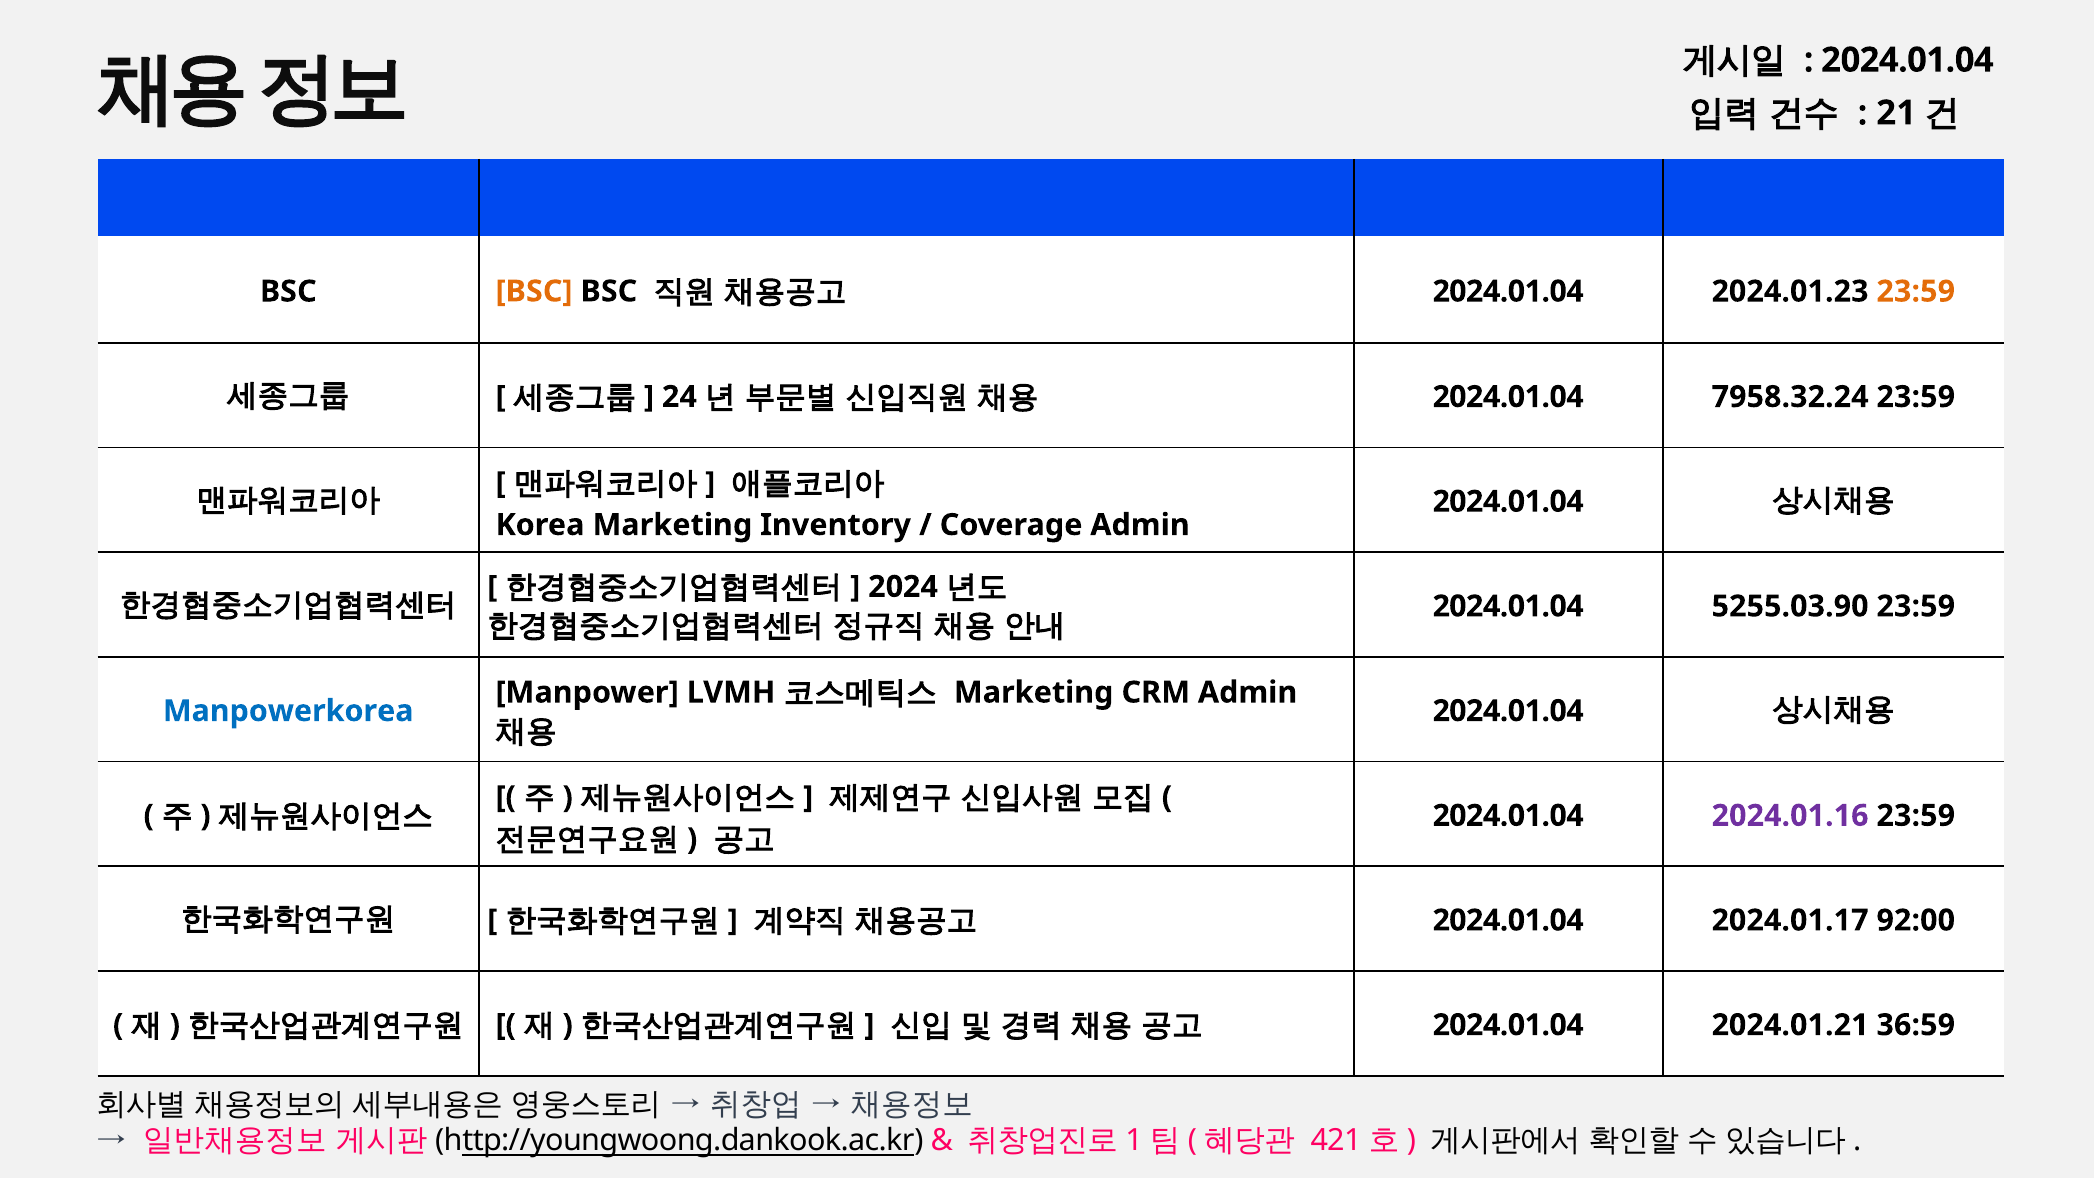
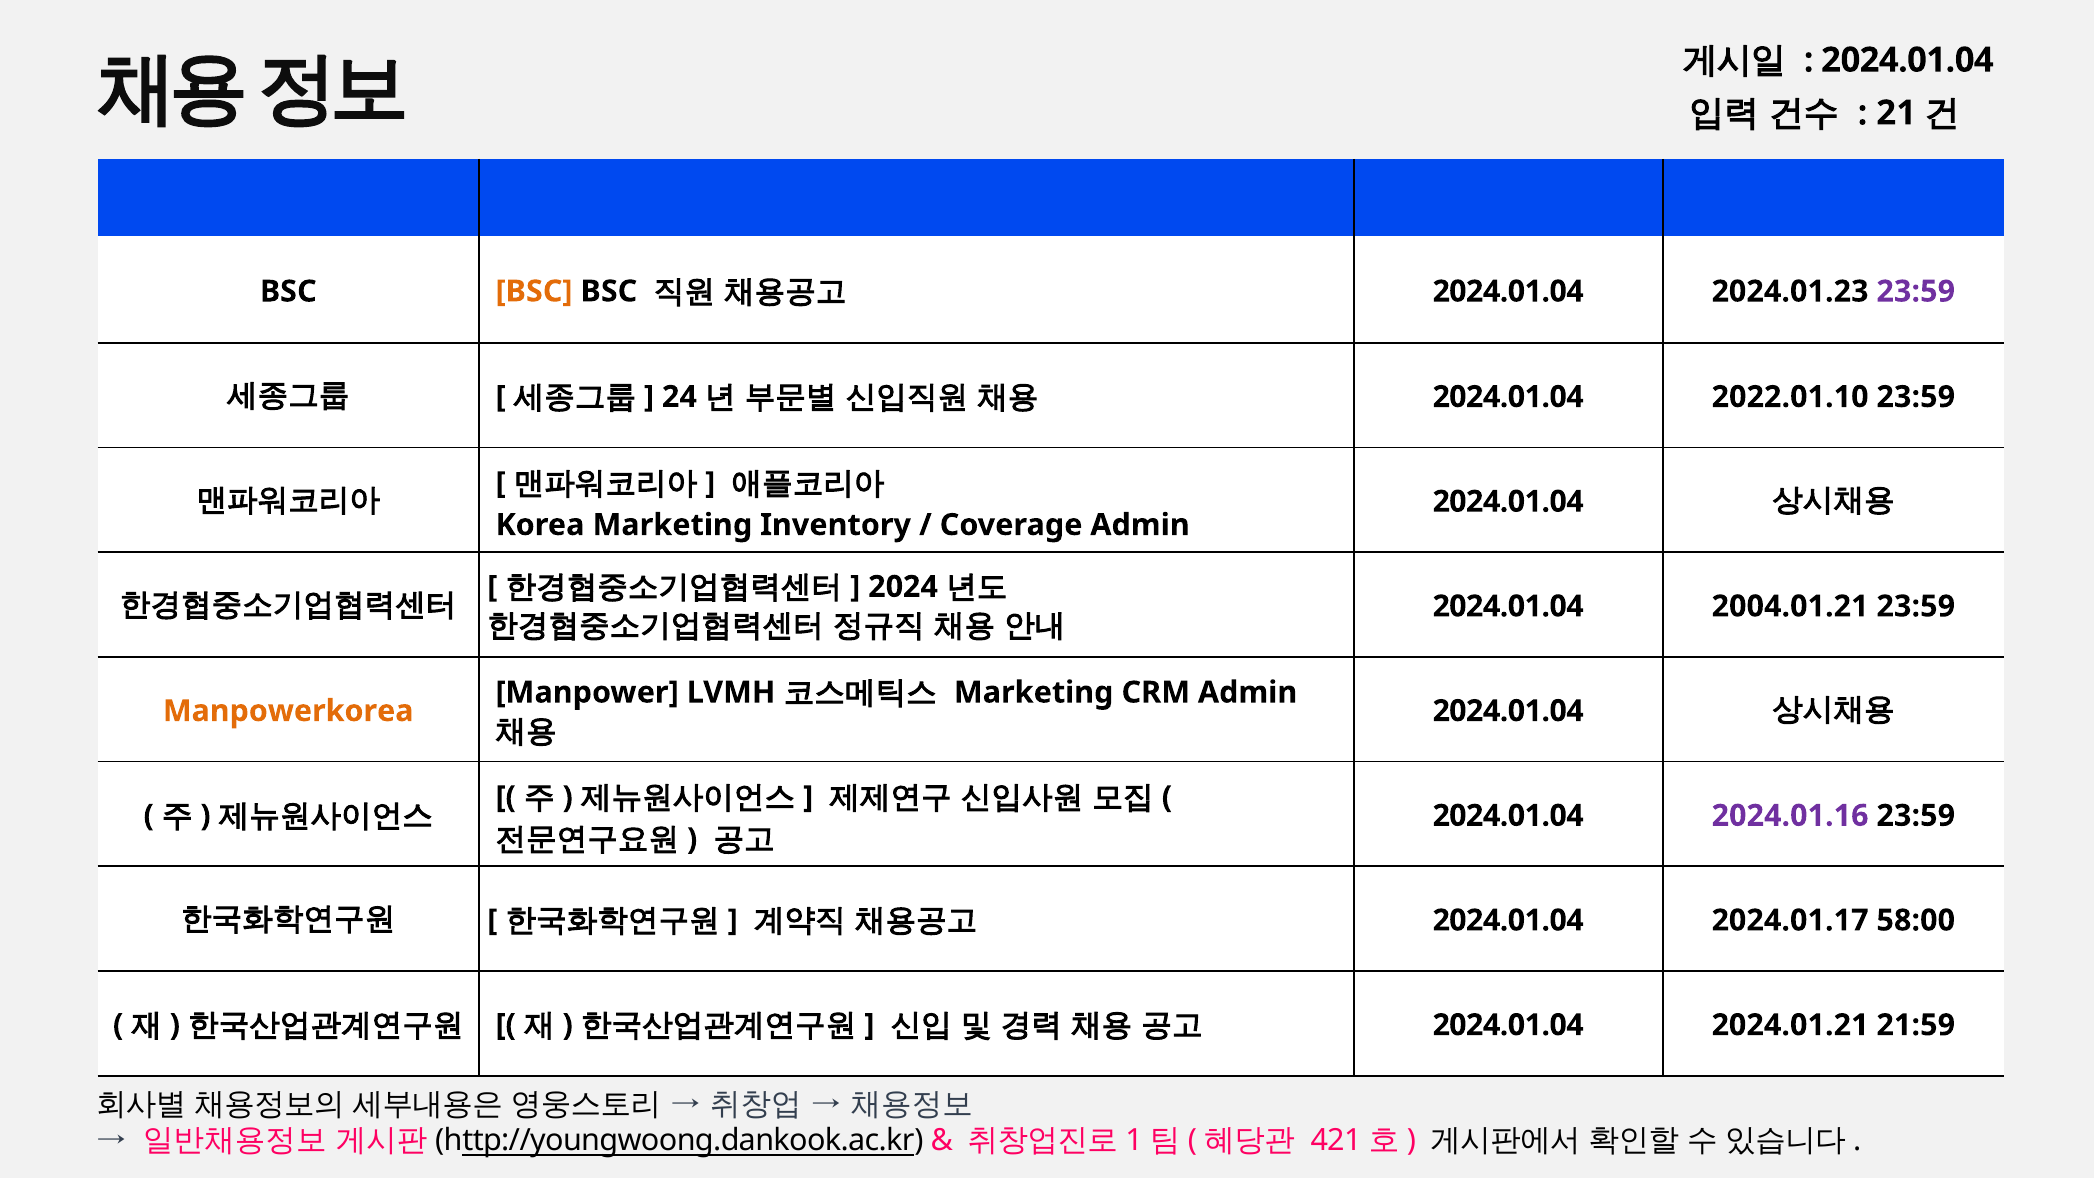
23:59 colour: orange -> purple (1916, 291)
7958.32.24: 7958.32.24 -> 2022.01.10 (1790, 397)
5255.03.90: 5255.03.90 -> 2004.01.21 (1790, 606)
Manpowerkorea colour: blue -> orange (288, 711)
92:00: 92:00 -> 58:00 (1916, 920)
36:59: 36:59 -> 21:59 (1916, 1025)
